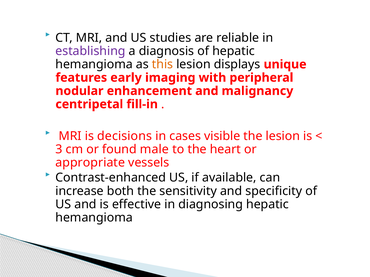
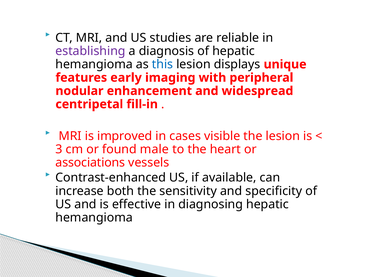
this colour: orange -> blue (163, 64)
malignancy: malignancy -> widespread (257, 91)
decisions: decisions -> improved (125, 136)
appropriate: appropriate -> associations (90, 163)
